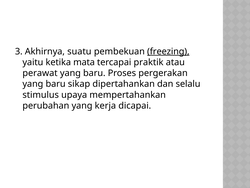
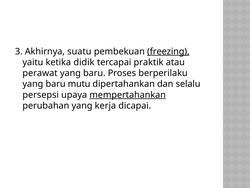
mata: mata -> didik (84, 62)
pergerakan: pergerakan -> berperilaku (163, 73)
sikap: sikap -> mutu (79, 84)
stimulus: stimulus -> persepsi (41, 95)
mempertahankan underline: none -> present (128, 95)
